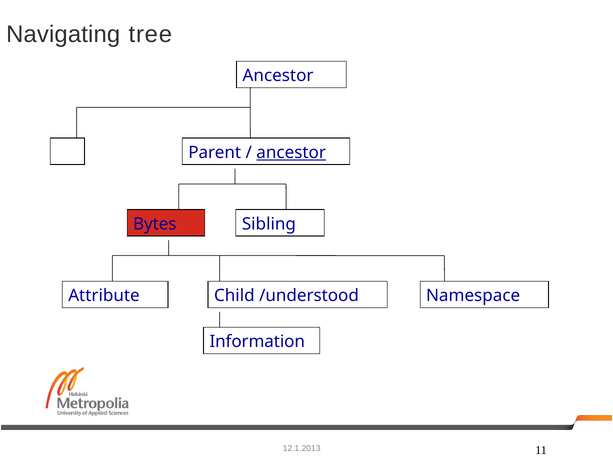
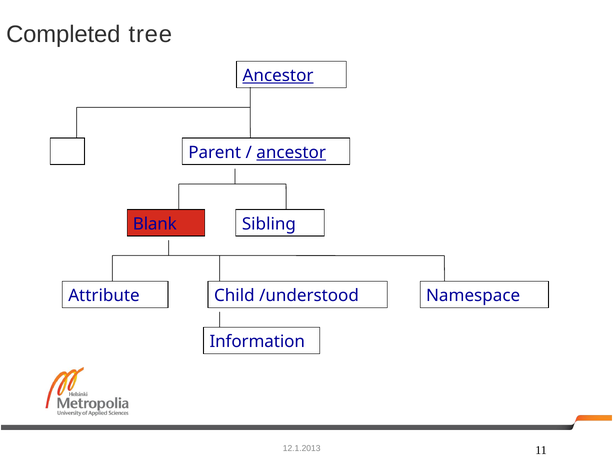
Navigating: Navigating -> Completed (63, 34)
Ancestor underline: none -> present (278, 76)
Bytes: Bytes -> Blank (155, 224)
